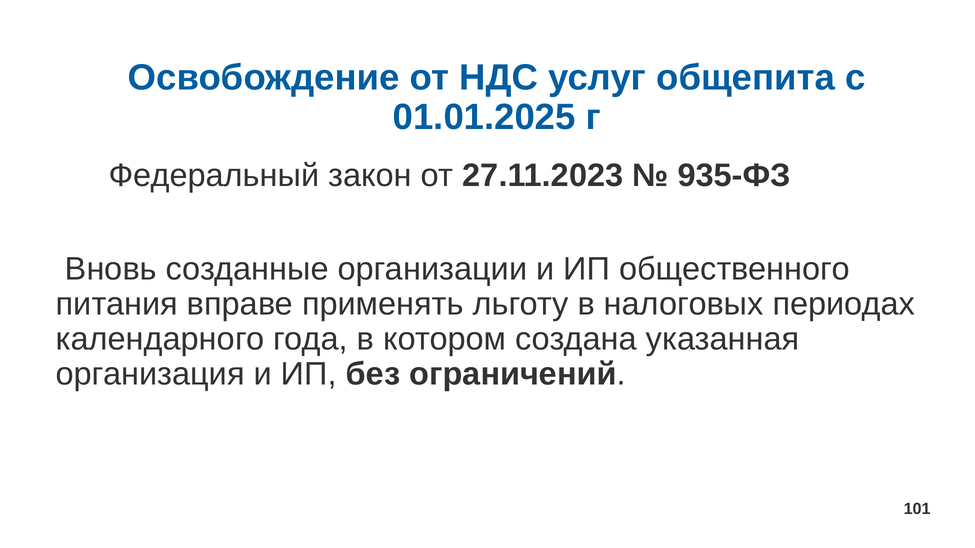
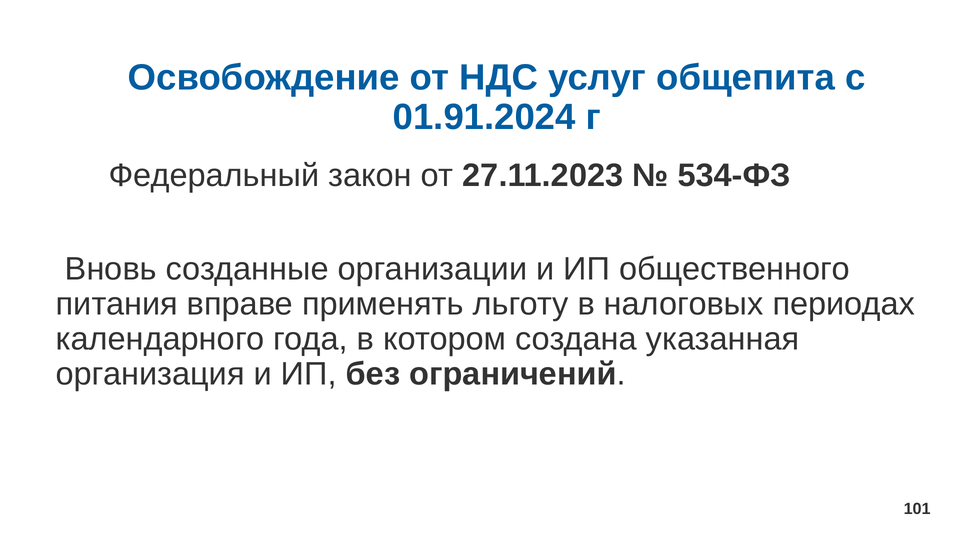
01.01.2025: 01.01.2025 -> 01.91.2024 (484, 117)
935-ФЗ: 935-ФЗ -> 534-ФЗ (734, 176)
